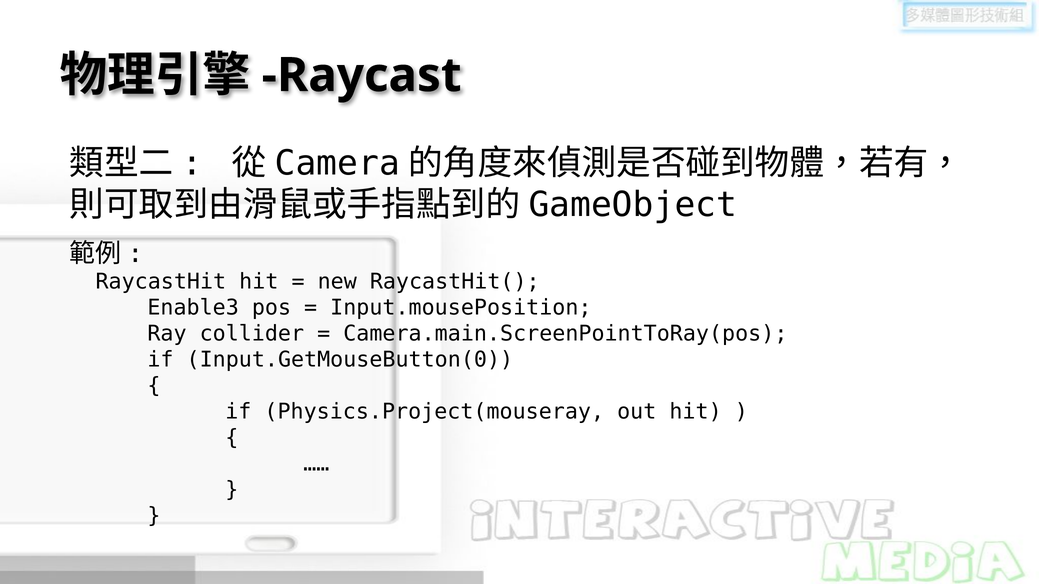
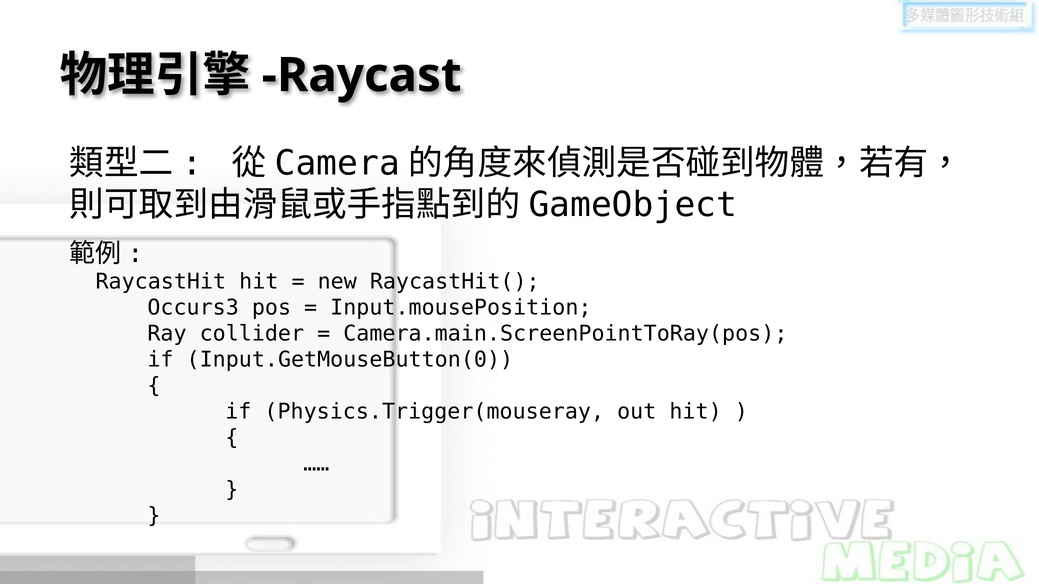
Enable3: Enable3 -> Occurs3 (193, 308)
Physics.Project(mouseray: Physics.Project(mouseray -> Physics.Trigger(mouseray (434, 412)
